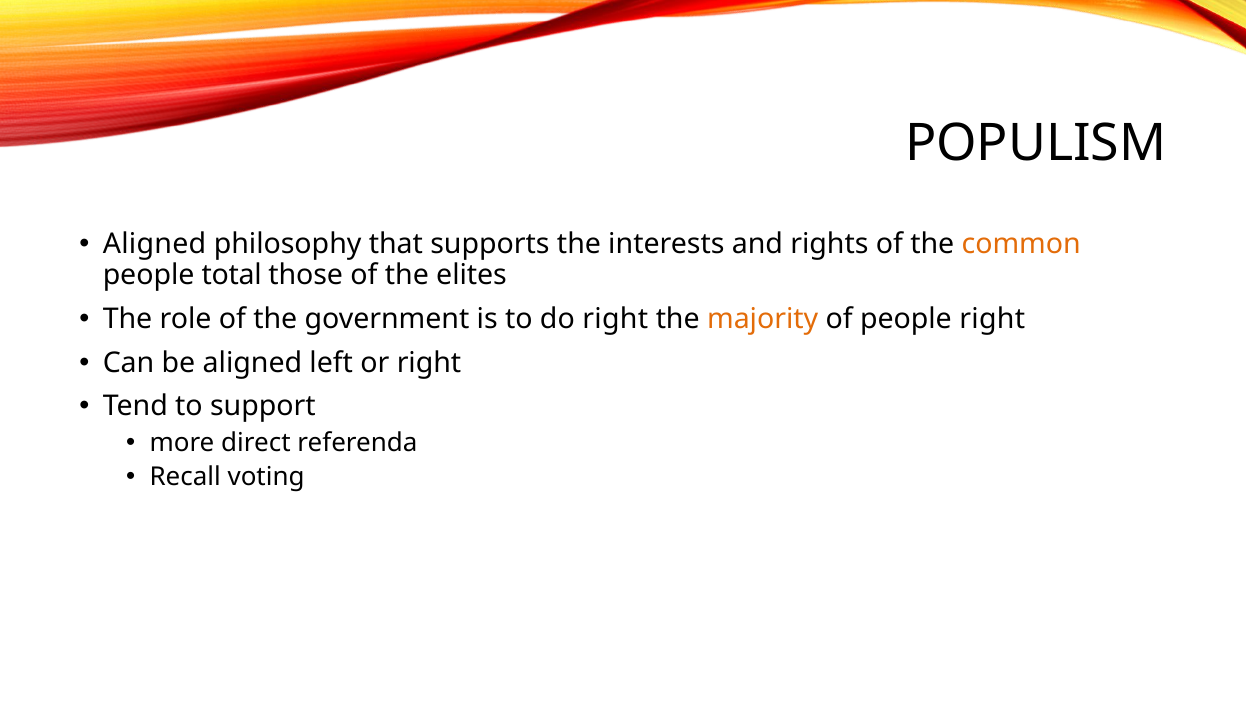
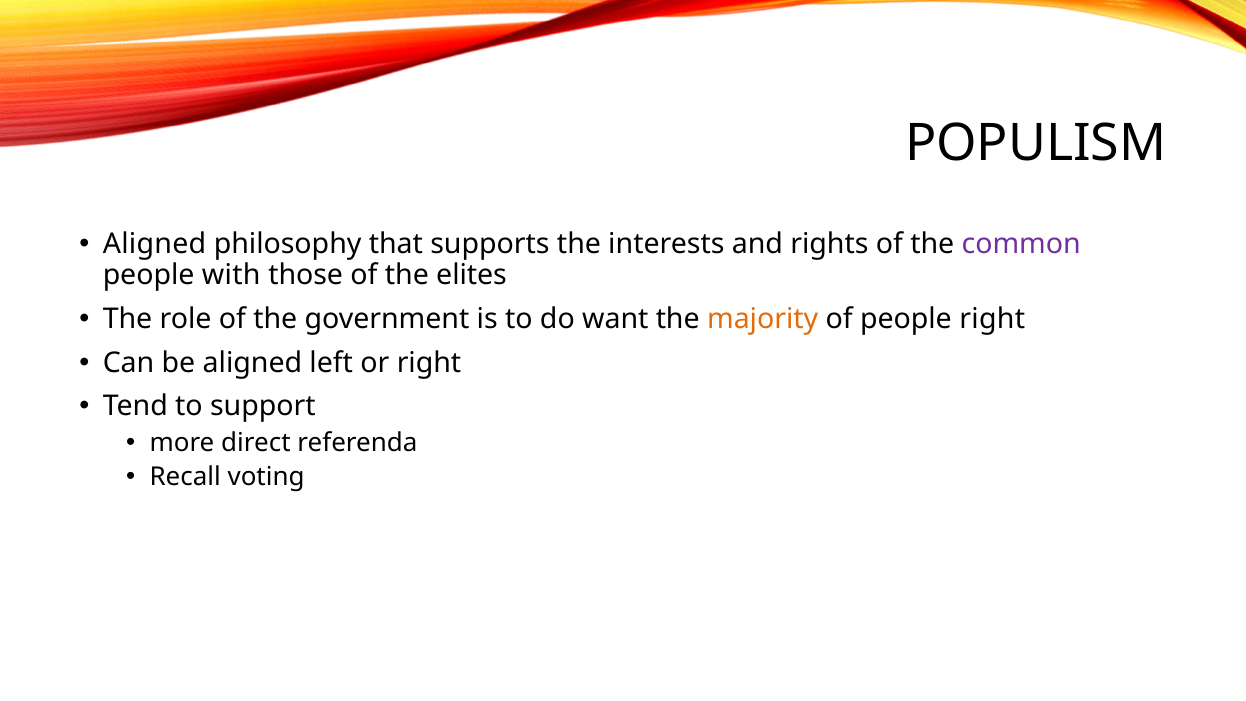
common colour: orange -> purple (1021, 244)
total: total -> with (231, 275)
do right: right -> want (615, 319)
